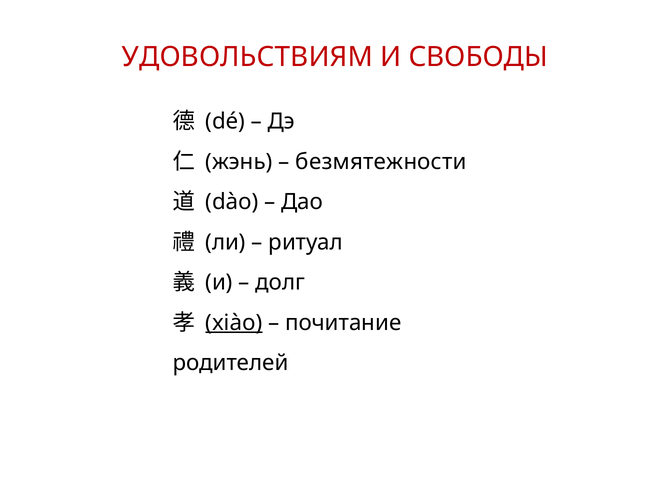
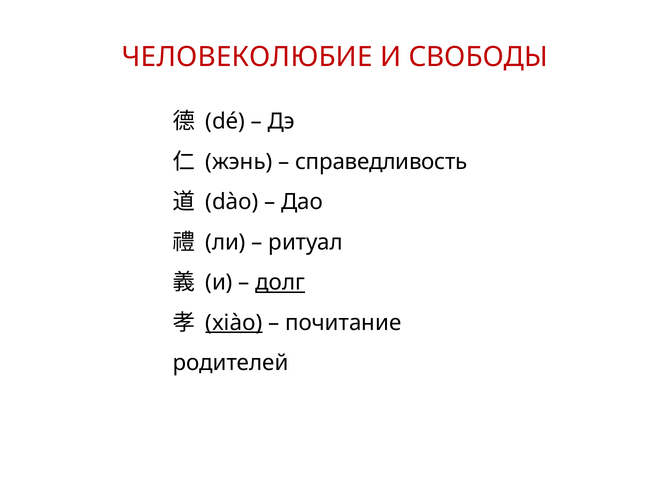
УДОВОЛЬСТВИЯМ: УДОВОЛЬСТВИЯМ -> ЧЕЛОВЕКОЛЮБИЕ (247, 57)
безмятежности: безмятежности -> справедливость (381, 162)
долг underline: none -> present (280, 282)
